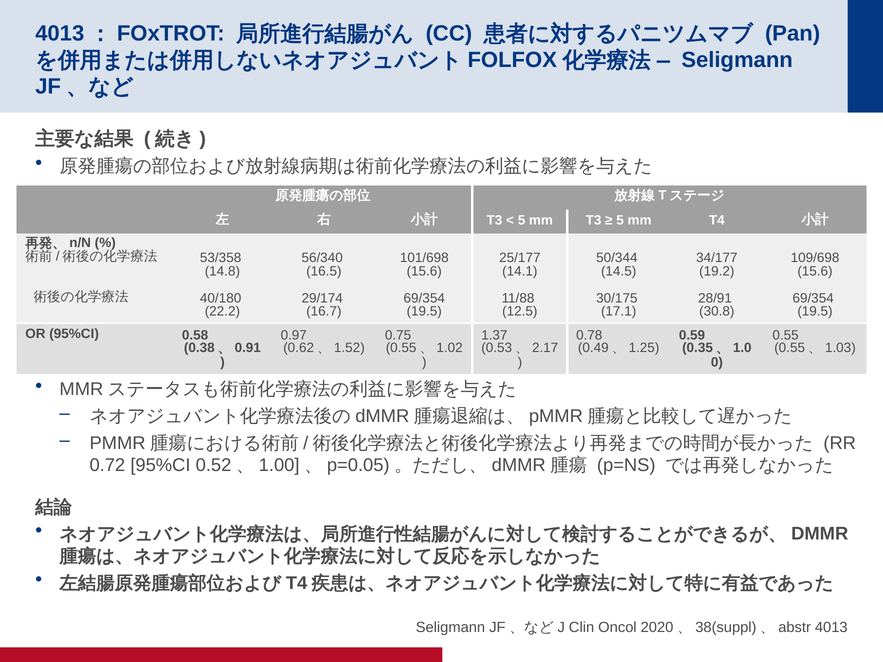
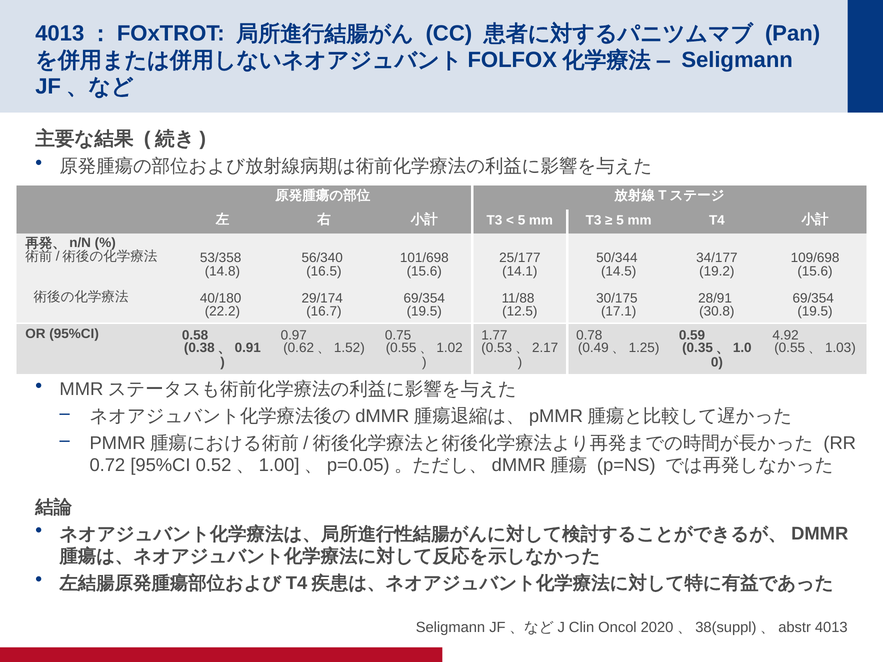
1.37: 1.37 -> 1.77 (494, 336)
0.55: 0.55 -> 4.92 (786, 336)
